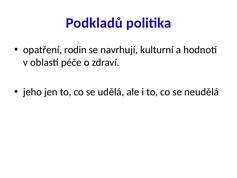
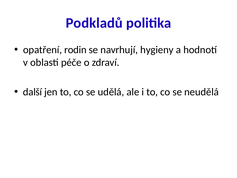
kulturní: kulturní -> hygieny (157, 50)
jeho: jeho -> další (33, 92)
